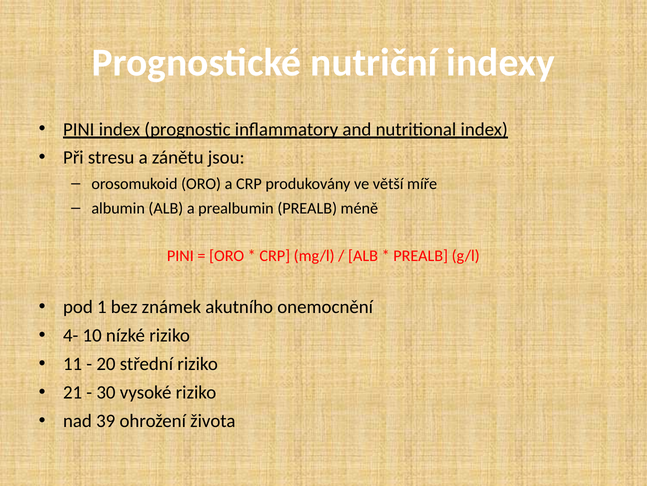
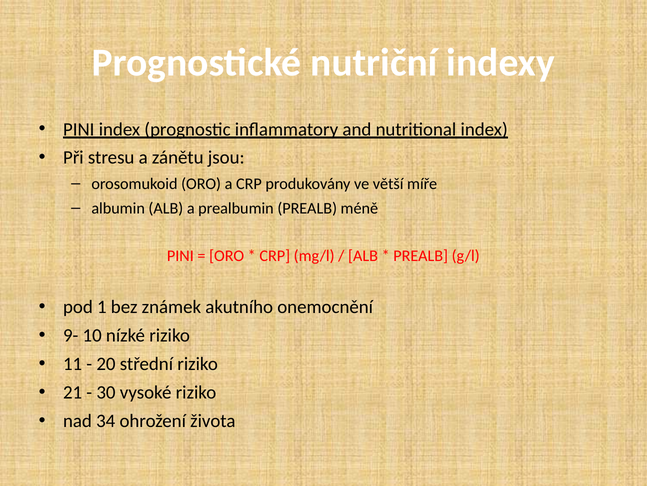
4-: 4- -> 9- (71, 335)
39: 39 -> 34 (106, 420)
